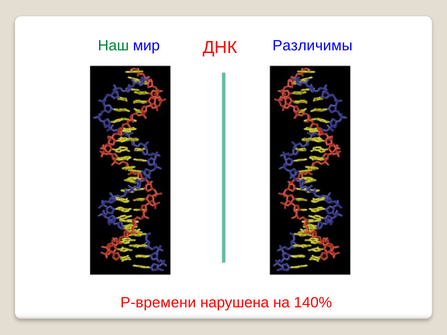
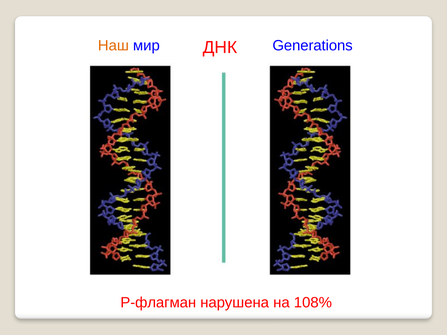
Наш colour: green -> orange (113, 46)
Различимы: Различимы -> Generations (313, 46)
Р-времени: Р-времени -> Р-флагман (158, 303)
140%: 140% -> 108% (313, 303)
